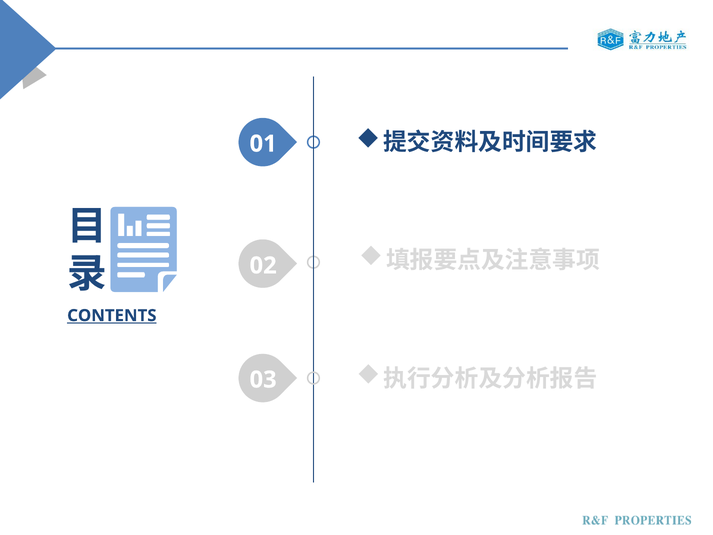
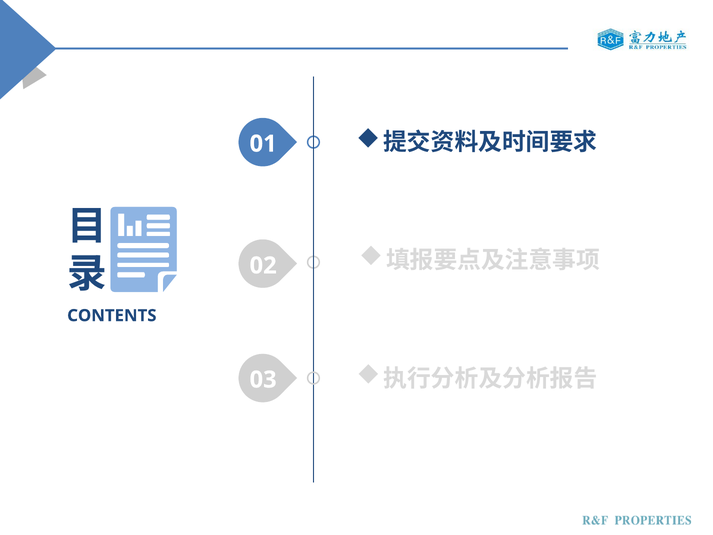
CONTENTS underline: present -> none (112, 315)
